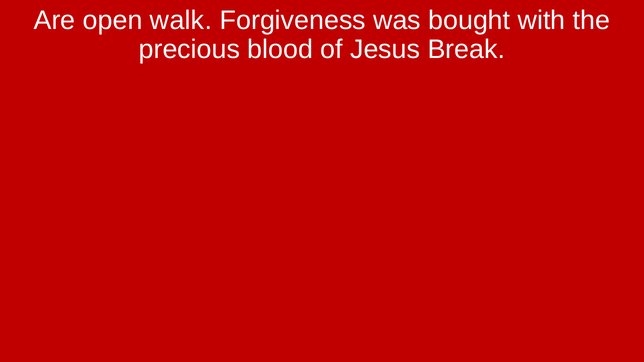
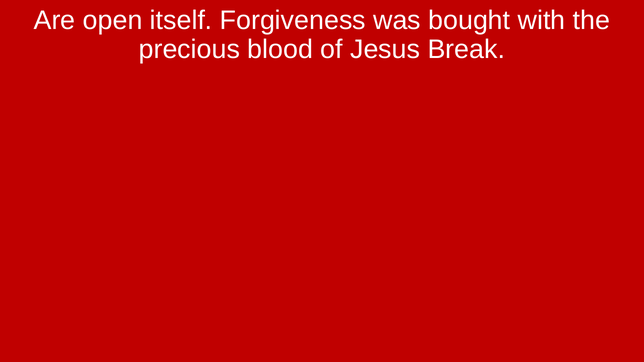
walk: walk -> itself (181, 20)
